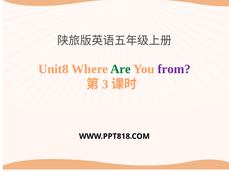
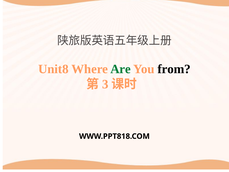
from colour: purple -> black (174, 69)
